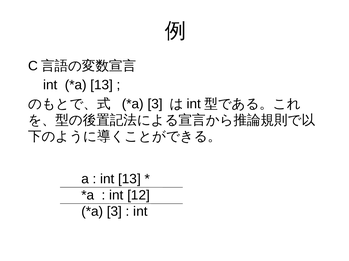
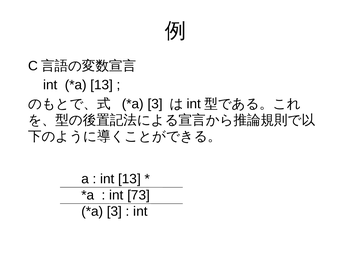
12: 12 -> 73 (139, 196)
